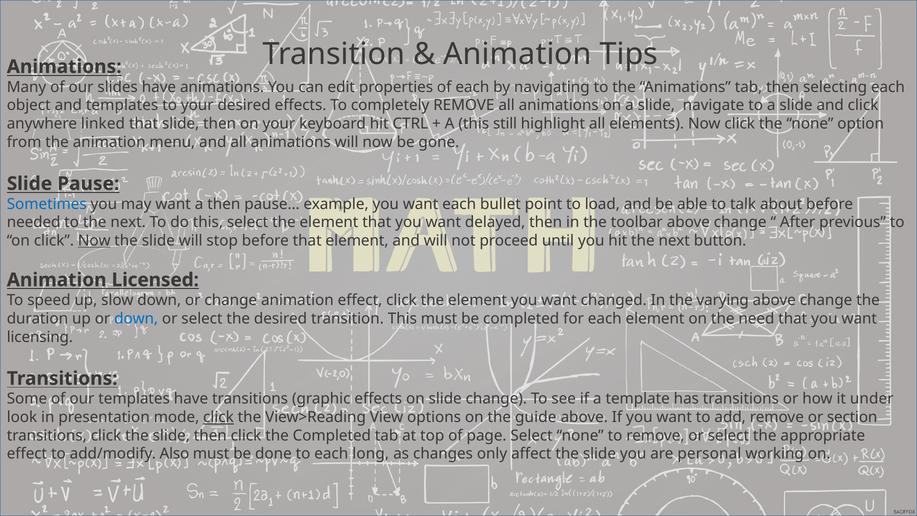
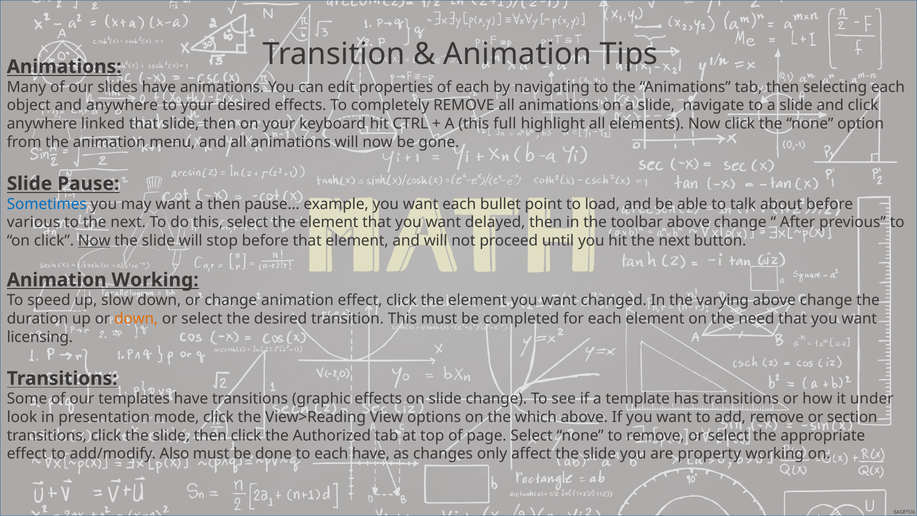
and templates: templates -> anywhere (122, 105)
still: still -> full (505, 124)
needed: needed -> various (33, 222)
Animation Licensed: Licensed -> Working (155, 280)
down colour: blue -> orange (136, 319)
click underline: present -> none (218, 417)
guide: guide -> which (536, 417)
the Completed: Completed -> Authorized (332, 435)
each long: long -> have (371, 454)
personal: personal -> property (709, 454)
